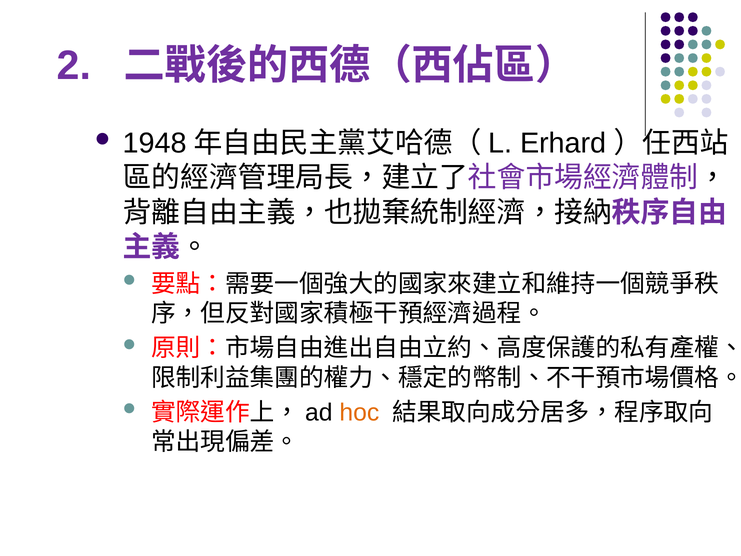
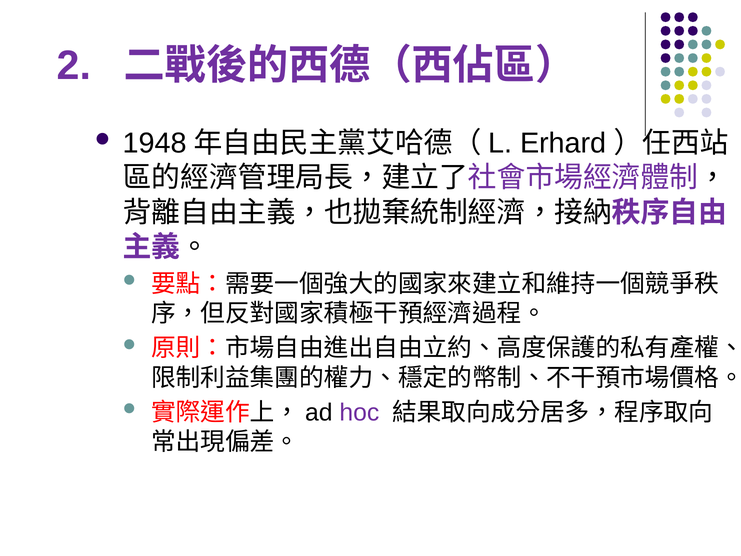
hoc colour: orange -> purple (359, 412)
